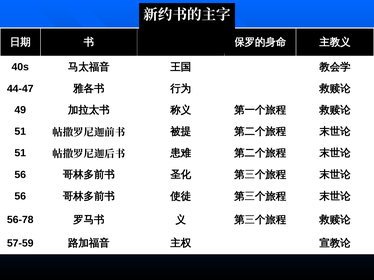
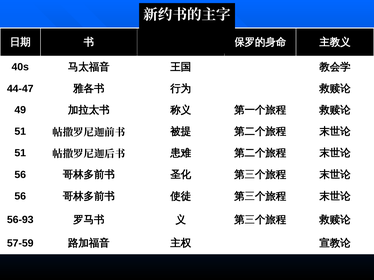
56-78: 56-78 -> 56-93 (20, 220)
